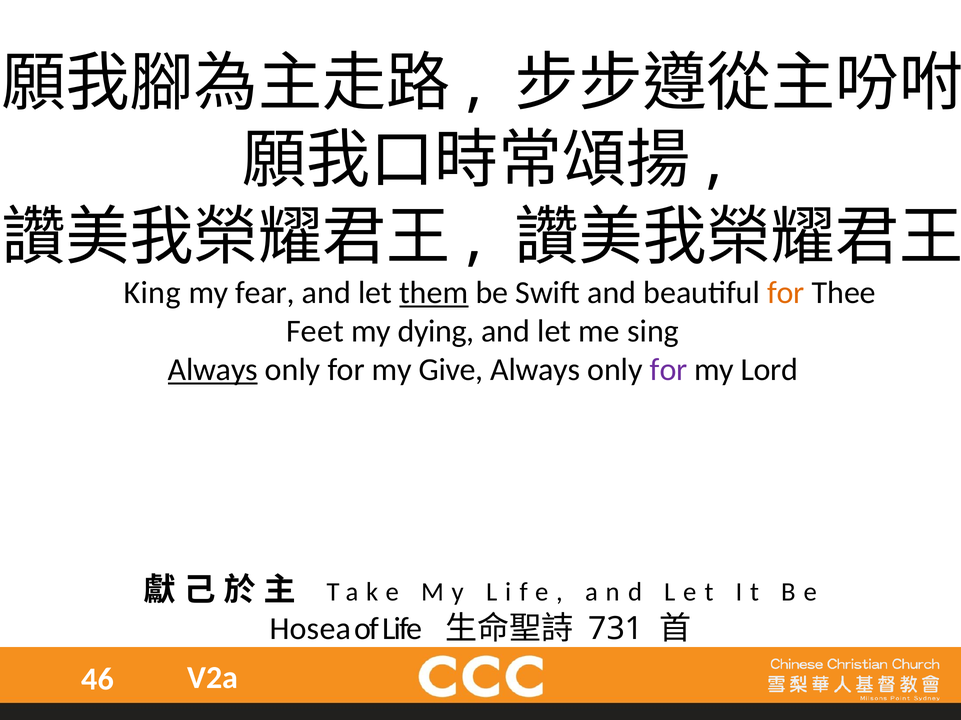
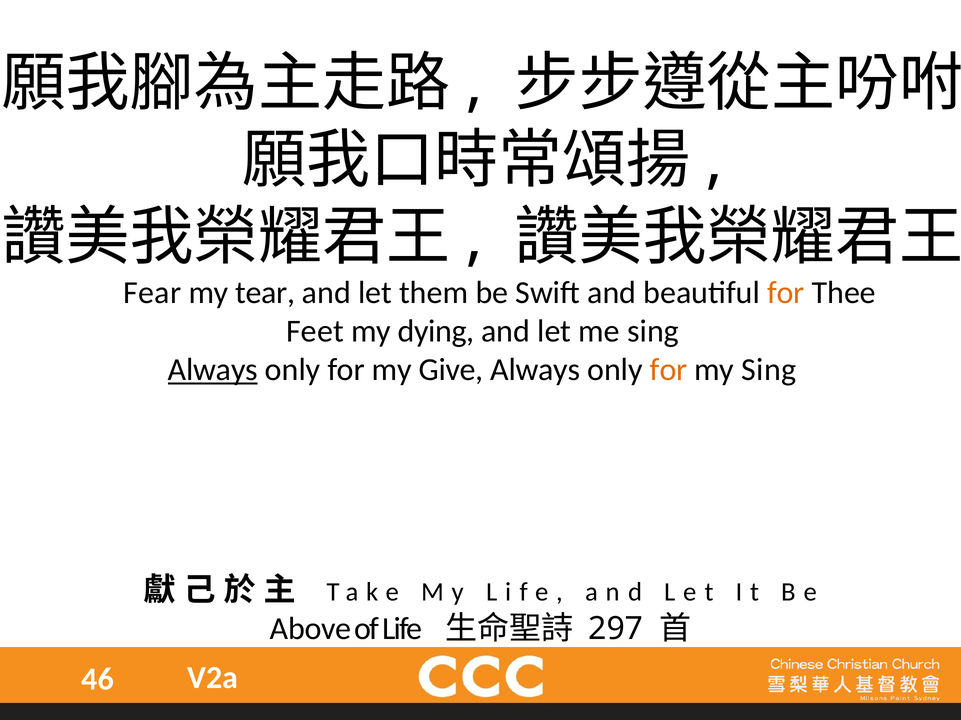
King: King -> Fear (152, 293)
fear: fear -> tear (265, 293)
them underline: present -> none (434, 293)
for colour: purple -> orange (669, 370)
my Lord: Lord -> Sing (769, 370)
Hosea: Hosea -> Above (311, 629)
731: 731 -> 297 (616, 629)
